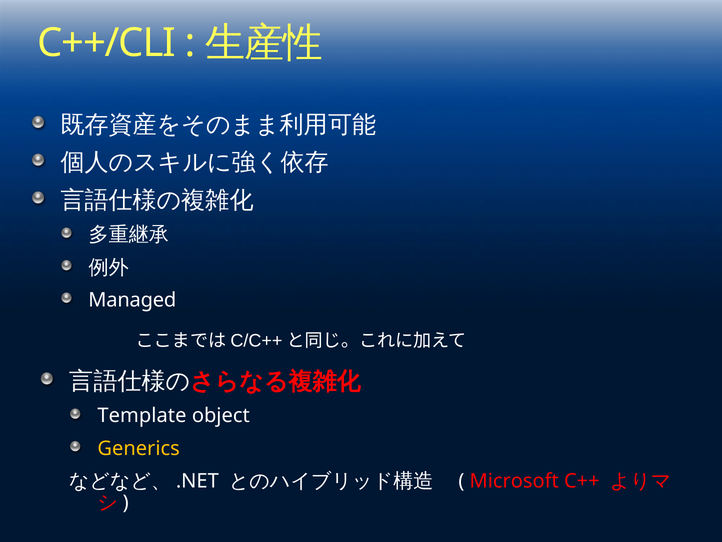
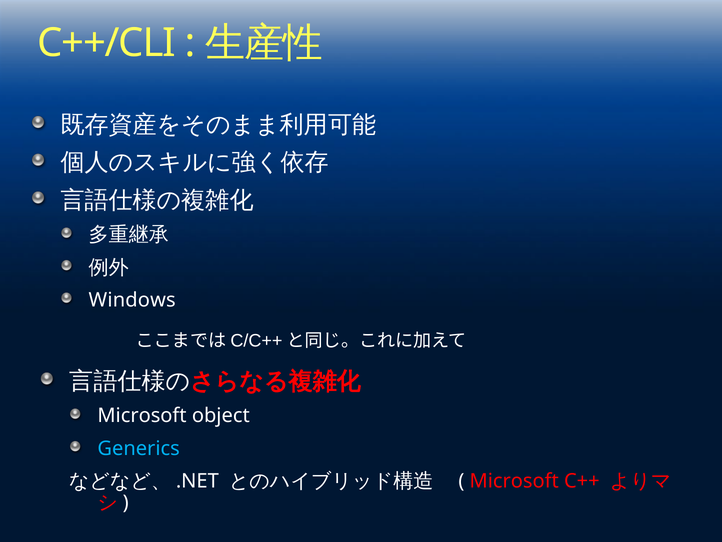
Managed: Managed -> Windows (132, 300)
Template: Template -> Microsoft (142, 415)
Generics colour: yellow -> light blue (139, 448)
